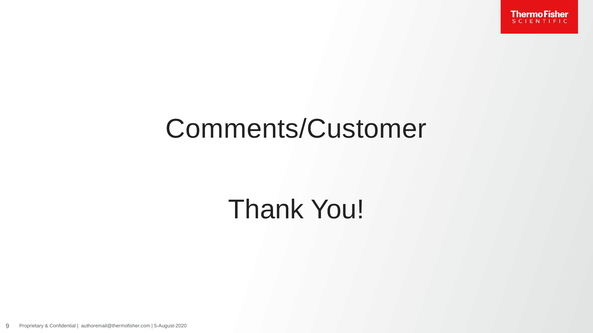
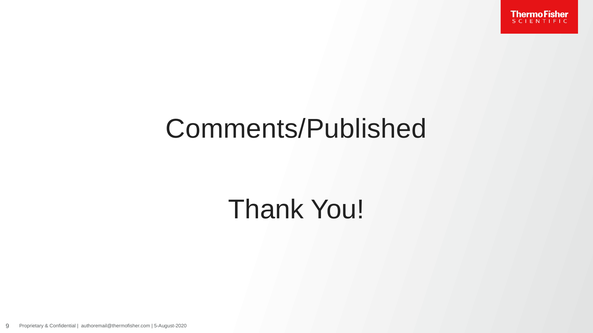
Comments/Customer: Comments/Customer -> Comments/Published (296, 129)
